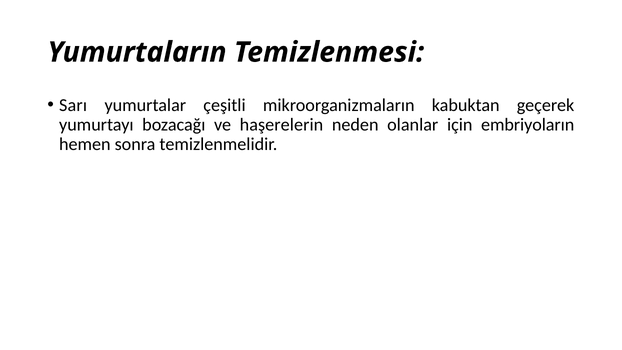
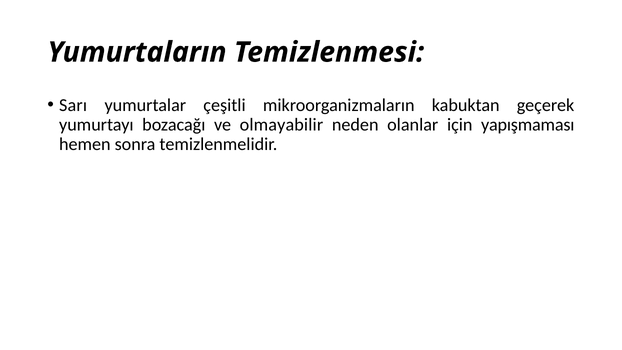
haşerelerin: haşerelerin -> olmayabilir (281, 125)
embriyoların: embriyoların -> yapışmaması (528, 125)
